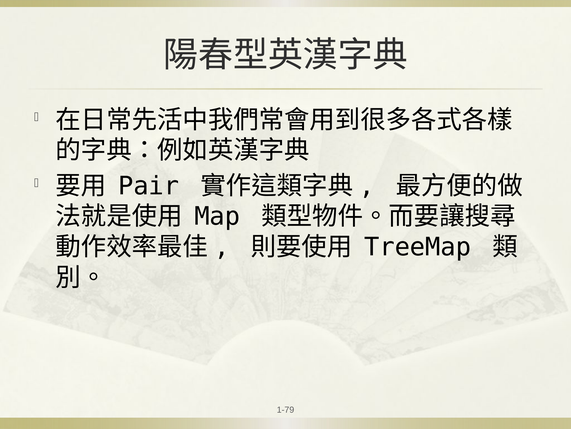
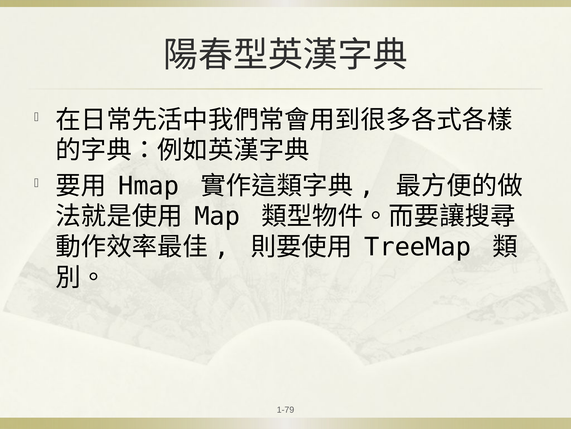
Pair: Pair -> Hmap (149, 186)
